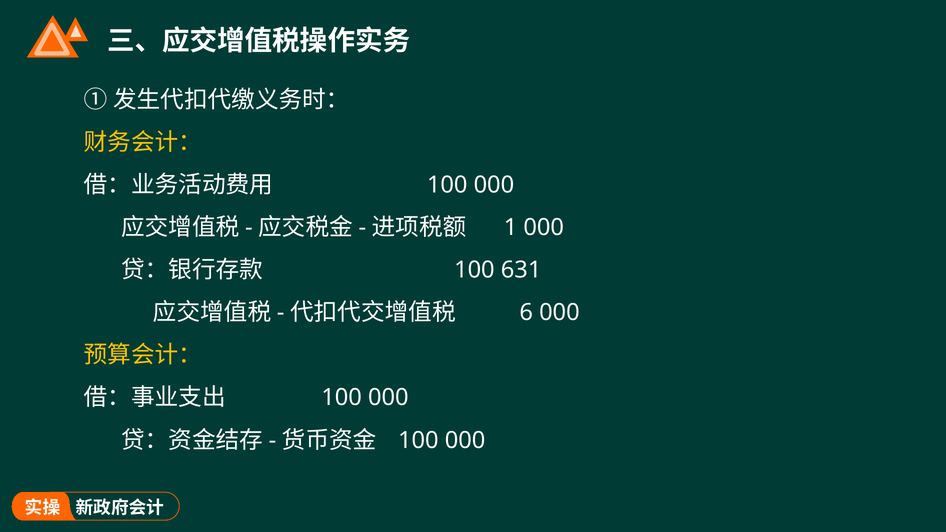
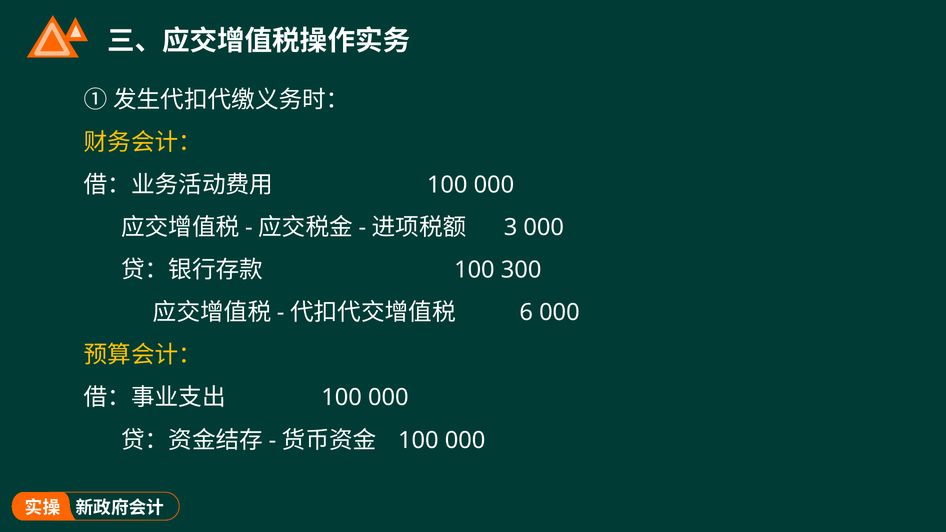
1: 1 -> 3 (511, 227)
631: 631 -> 300 (521, 270)
